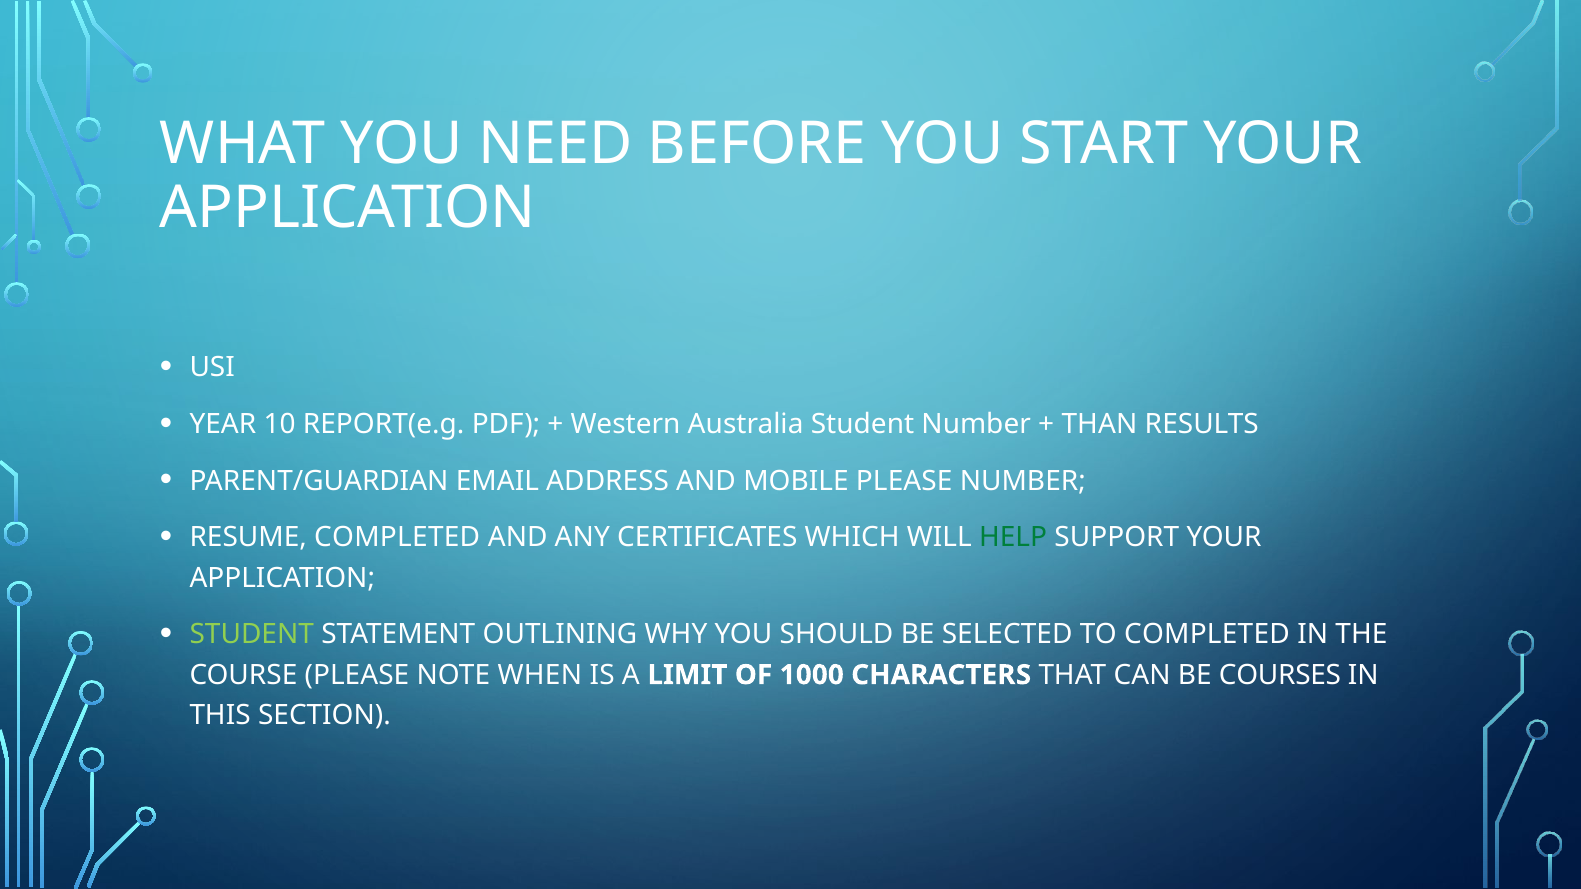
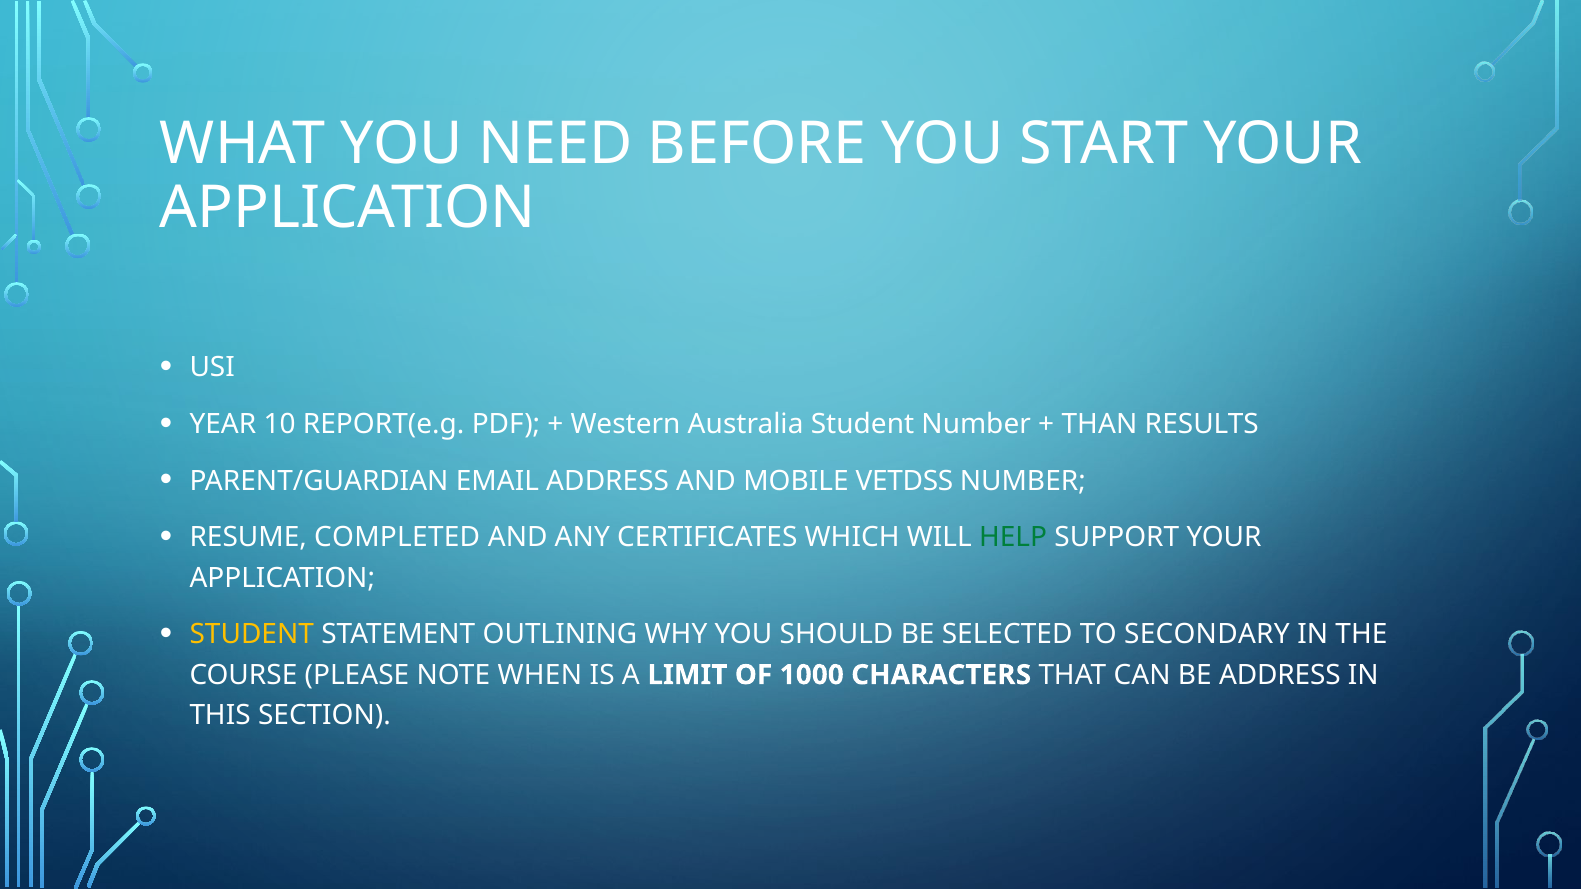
MOBILE PLEASE: PLEASE -> VETDSS (904, 481)
STUDENT colour: light green -> yellow (252, 635)
TO COMPLETED: COMPLETED -> SECONDARY (1207, 635)
BE COURSES: COURSES -> ADDRESS (1280, 675)
